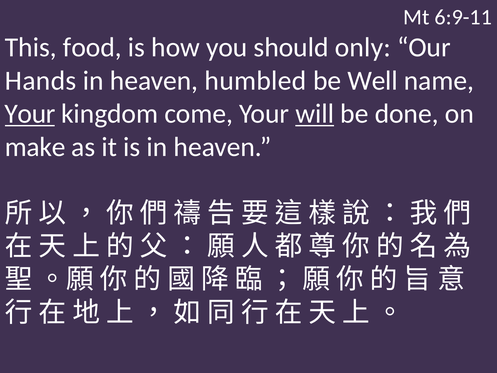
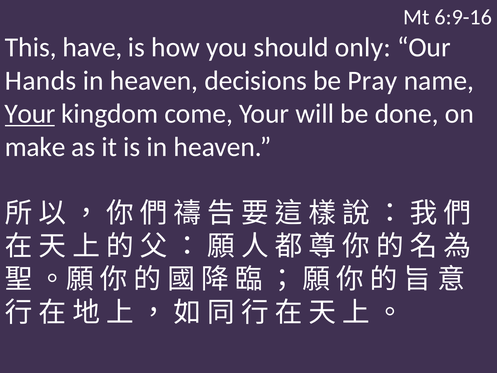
6:9-11: 6:9-11 -> 6:9-16 (463, 17)
food: food -> have (92, 47)
humbled: humbled -> decisions (256, 81)
Well: Well -> Pray (372, 81)
will underline: present -> none (315, 114)
